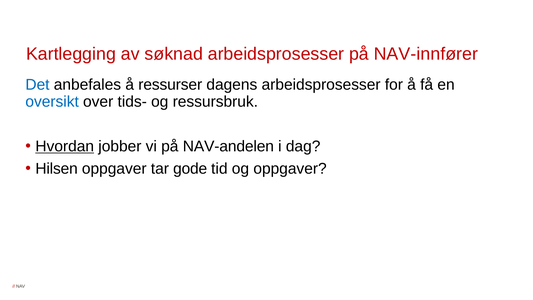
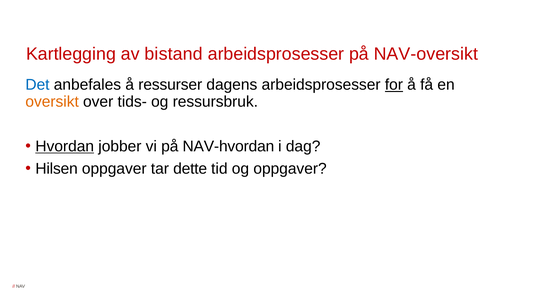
søknad: søknad -> bistand (174, 54)
NAV-innfører: NAV-innfører -> NAV-oversikt (426, 54)
for underline: none -> present (394, 85)
oversikt colour: blue -> orange (52, 101)
NAV-andelen: NAV-andelen -> NAV-hvordan (228, 146)
gode: gode -> dette (190, 169)
